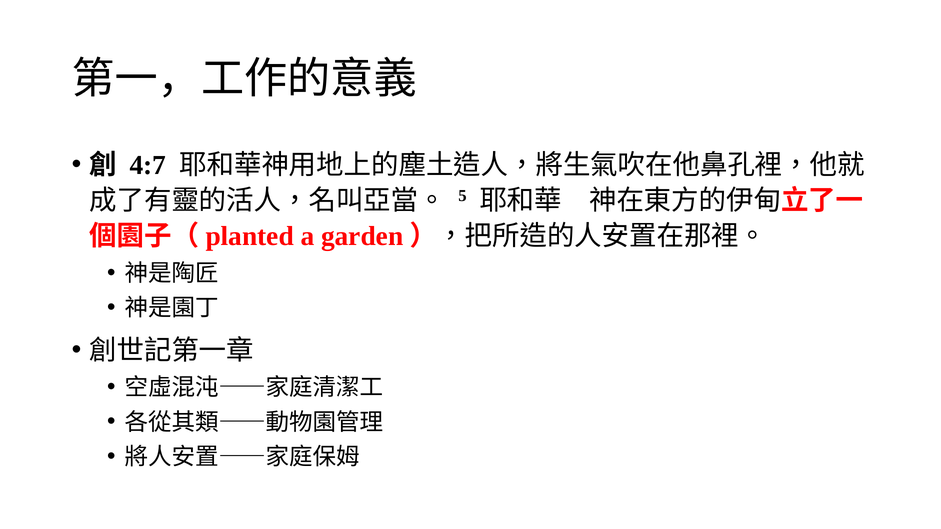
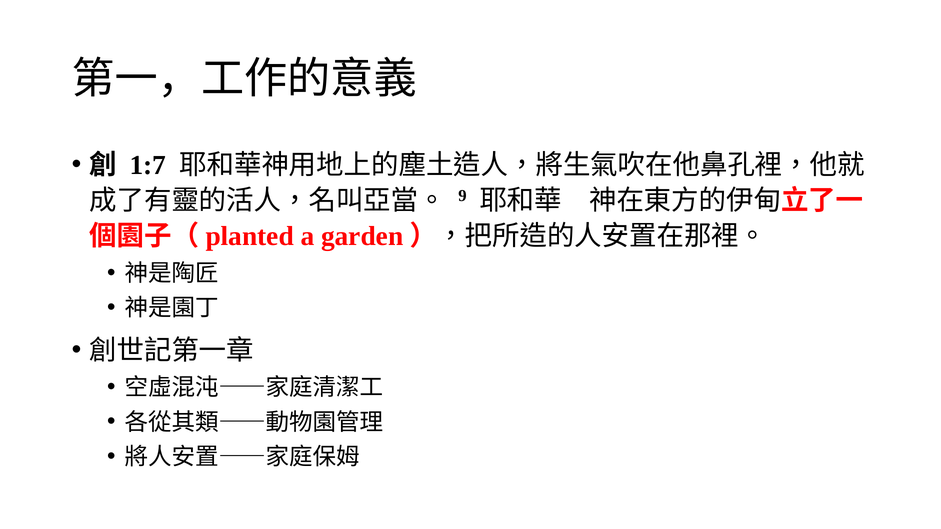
4:7: 4:7 -> 1:7 (148, 165)
5: 5 -> 9 (463, 196)
